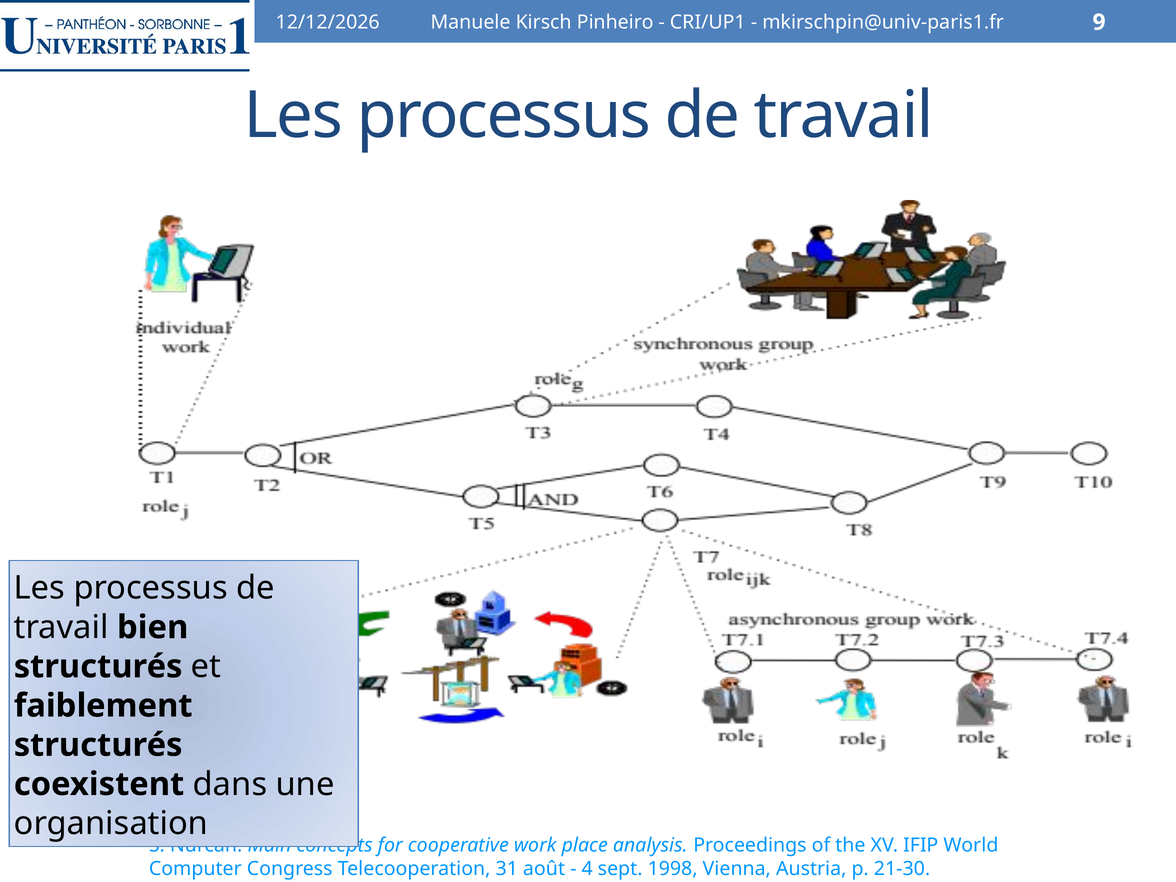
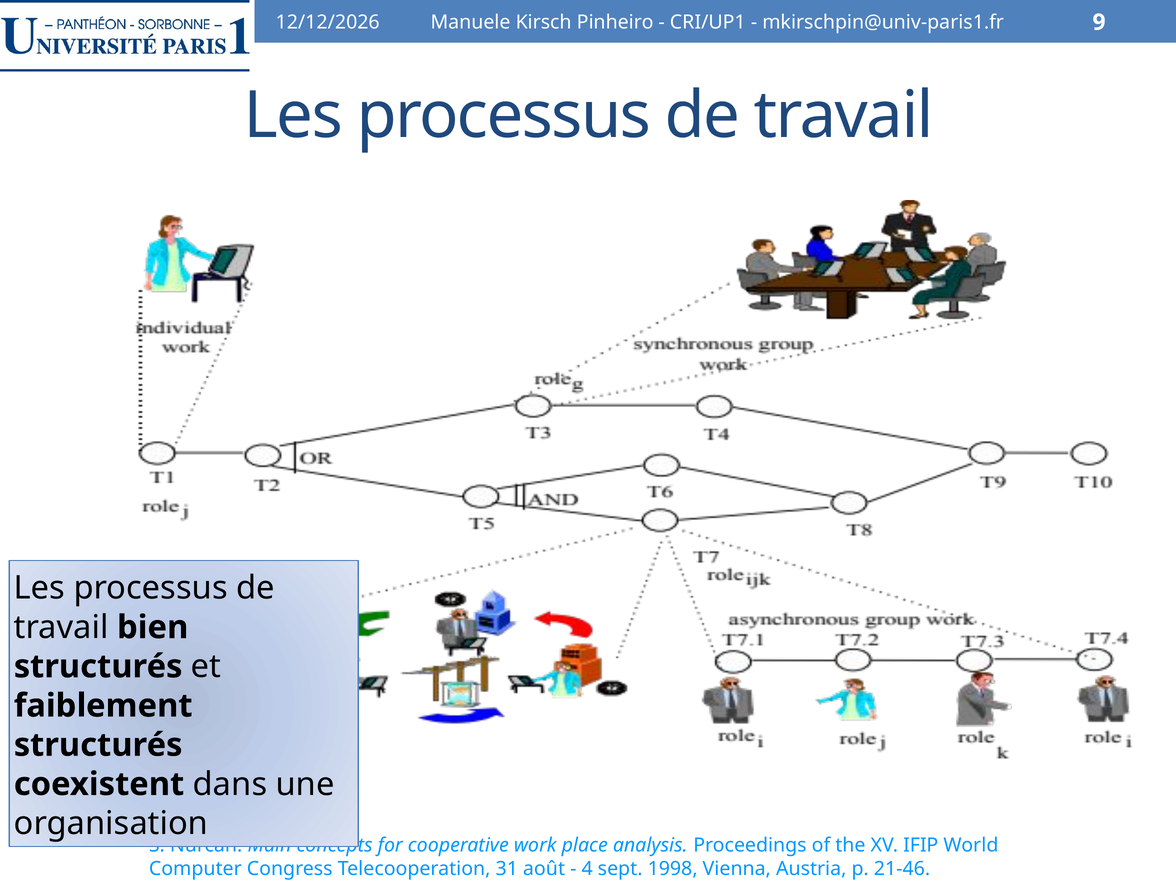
21-30: 21-30 -> 21-46 (902, 869)
